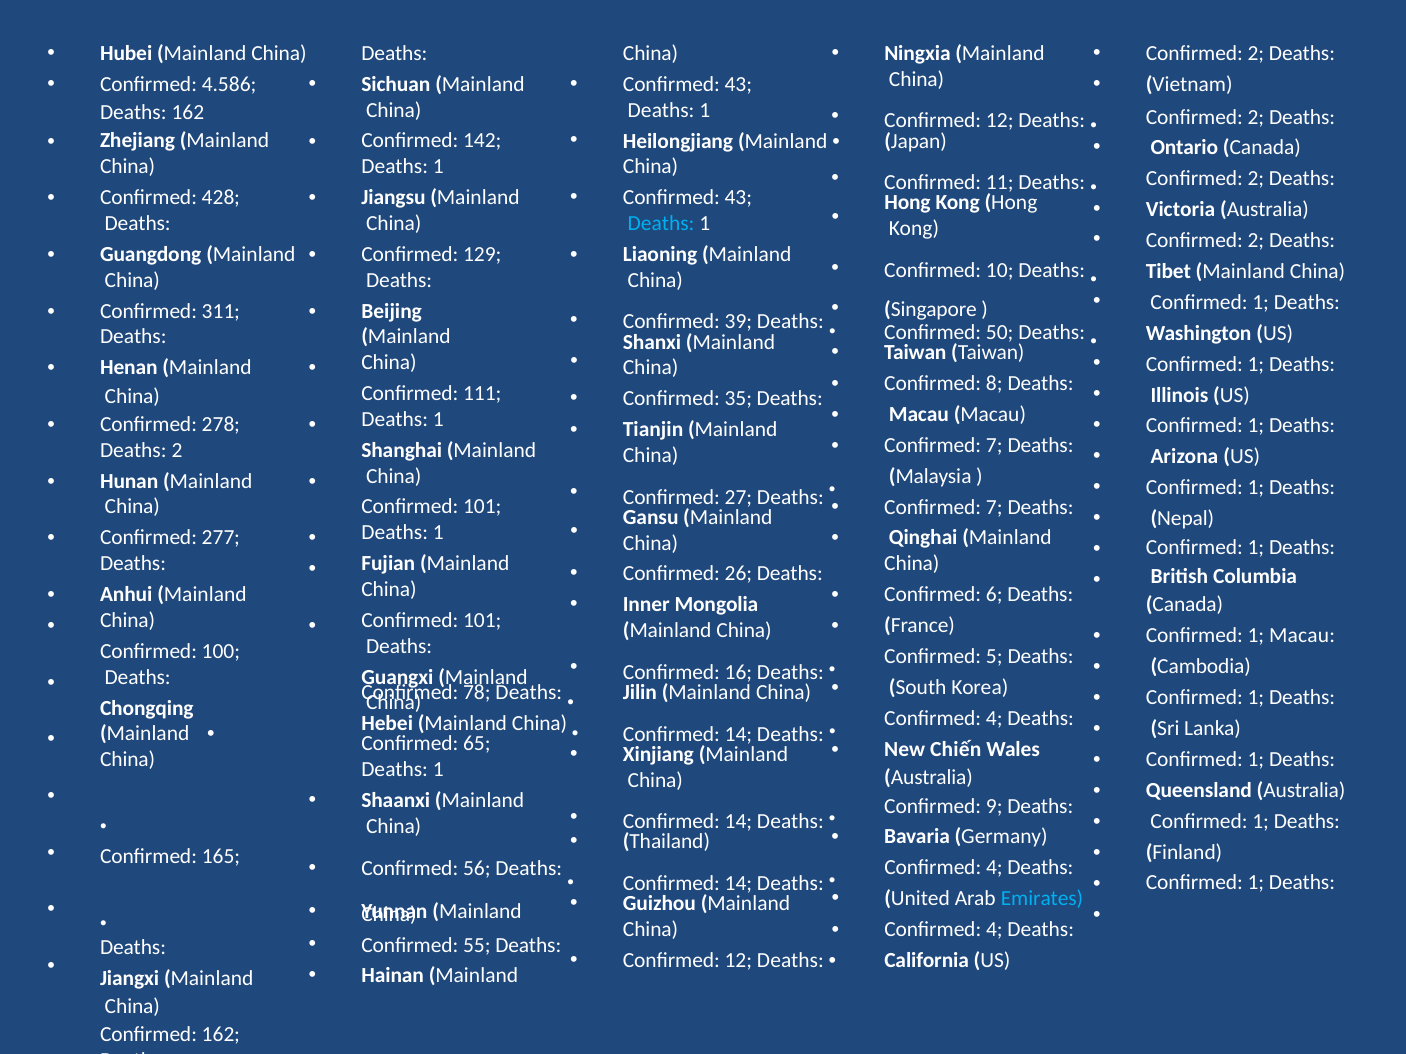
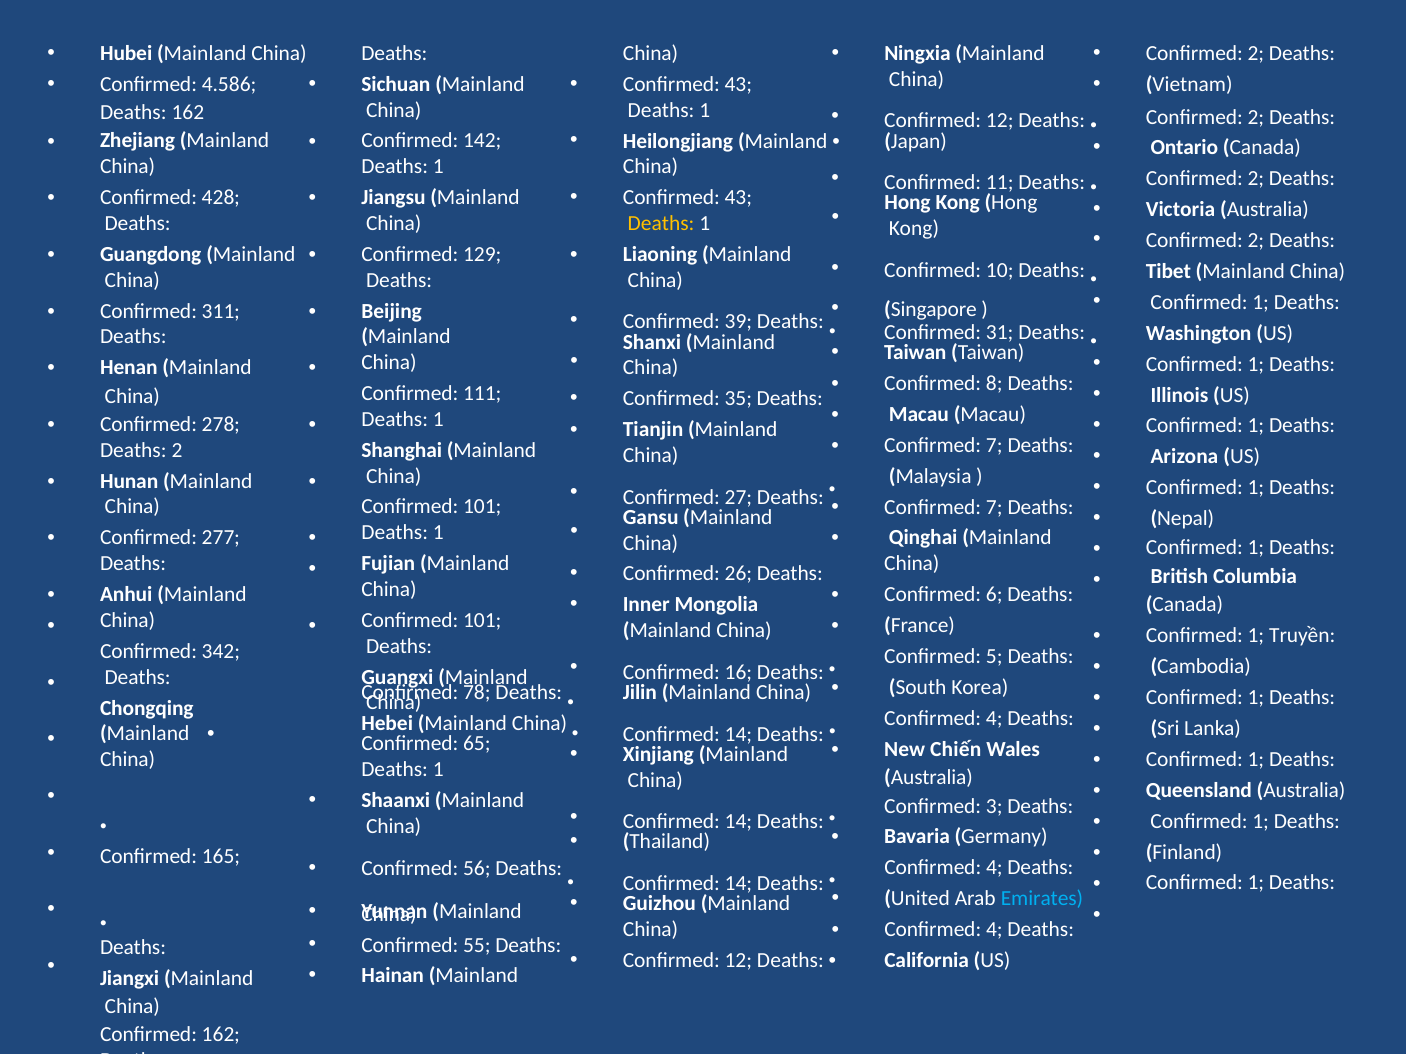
Deaths colour: light blue -> yellow (661, 224)
50: 50 -> 31 (1000, 332)
1 Macau: Macau -> Truyền (1302, 636)
100: 100 -> 342 (221, 652)
9: 9 -> 3 (994, 806)
